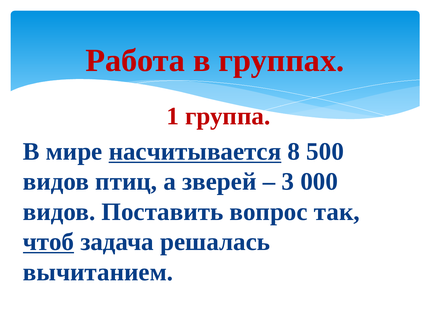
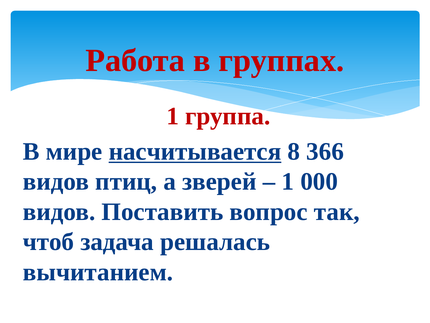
500: 500 -> 366 (325, 151)
3: 3 -> 1 (288, 181)
чтоб underline: present -> none (49, 242)
